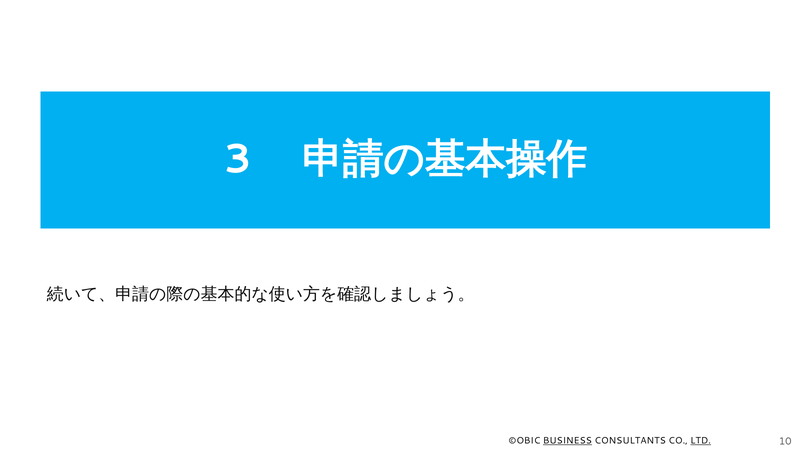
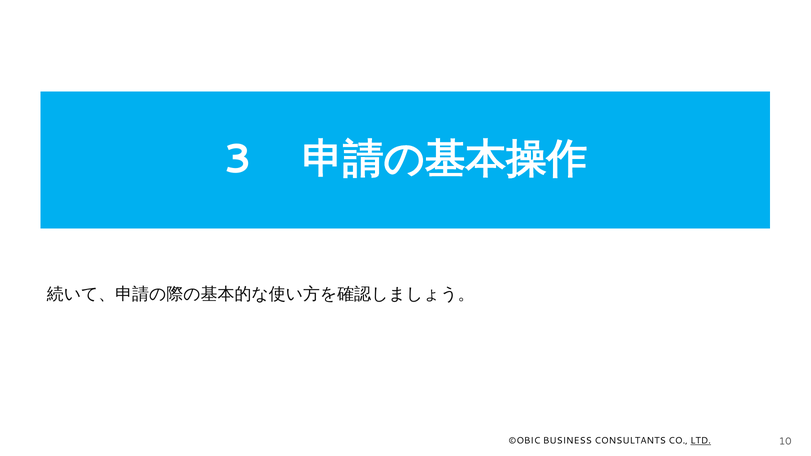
BUSINESS underline: present -> none (567, 441)
